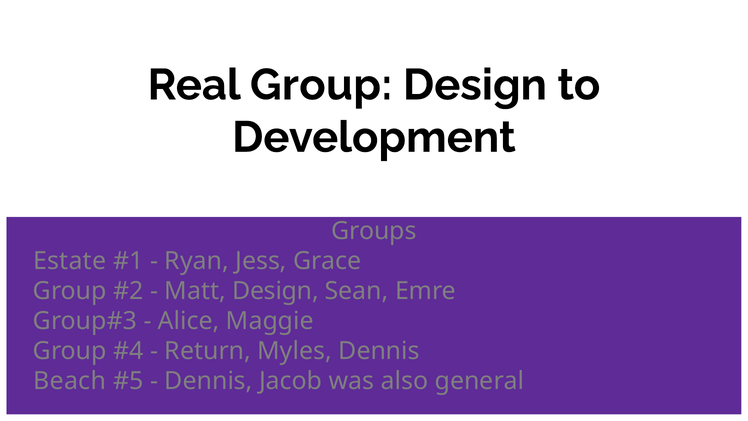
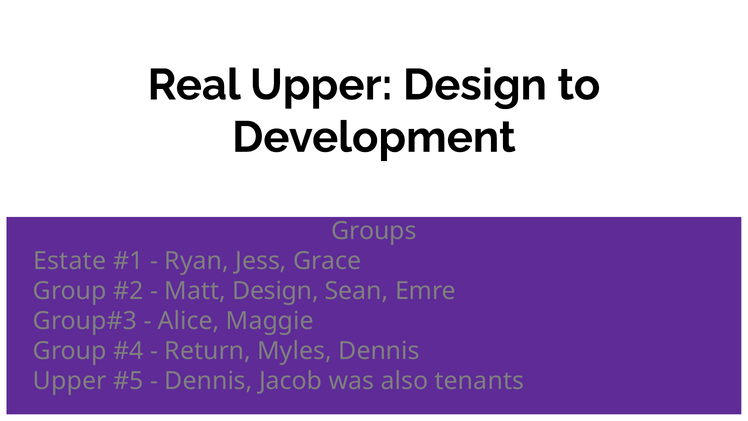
Real Group: Group -> Upper (321, 85)
Beach: Beach -> Upper (70, 381)
general: general -> tenants (479, 381)
